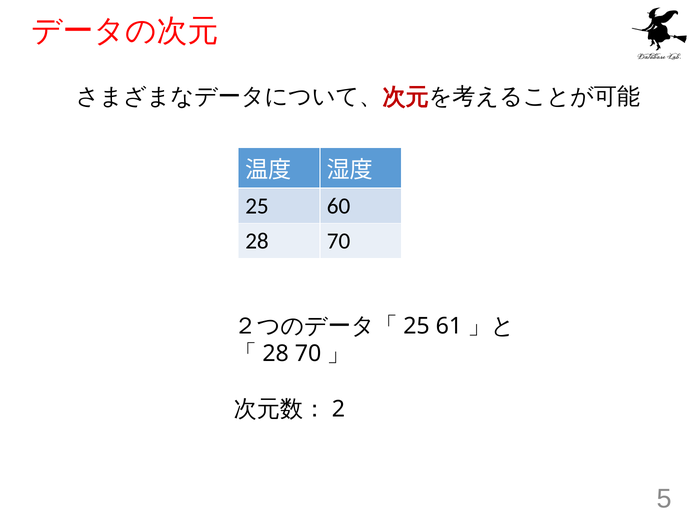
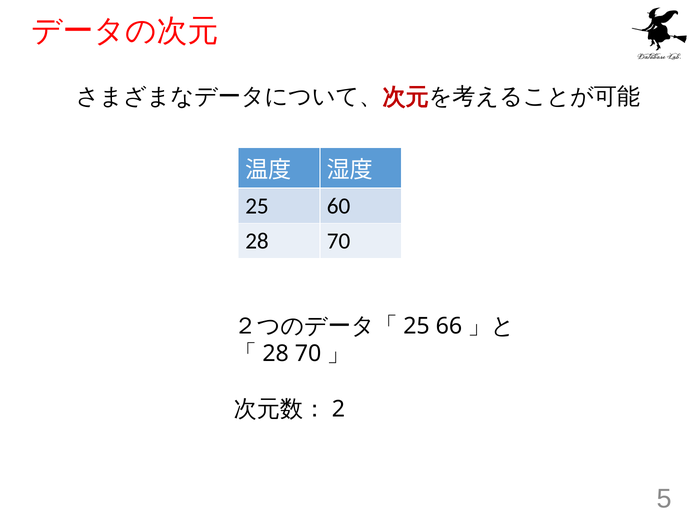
61: 61 -> 66 (449, 326)
